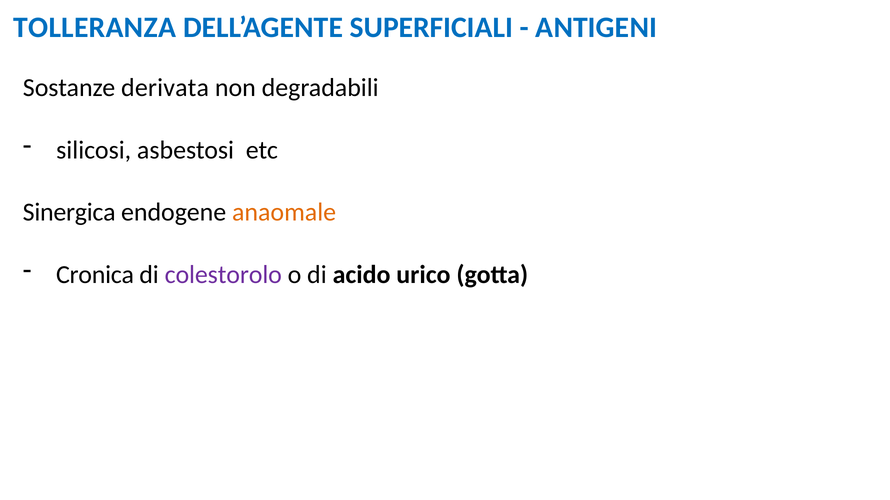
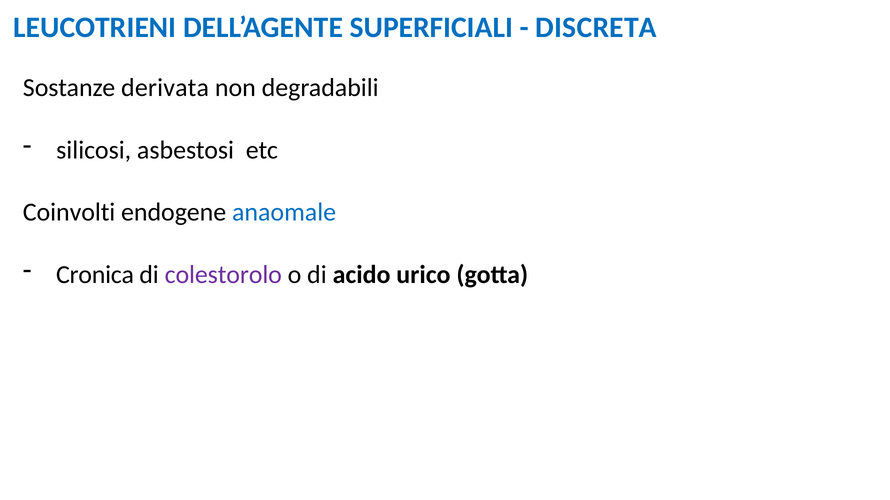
TOLLERANZA: TOLLERANZA -> LEUCOTRIENI (95, 27)
ANTIGENI: ANTIGENI -> DISCRETA (596, 27)
Sinergica: Sinergica -> Coinvolti (69, 212)
anaomale colour: orange -> blue (284, 212)
